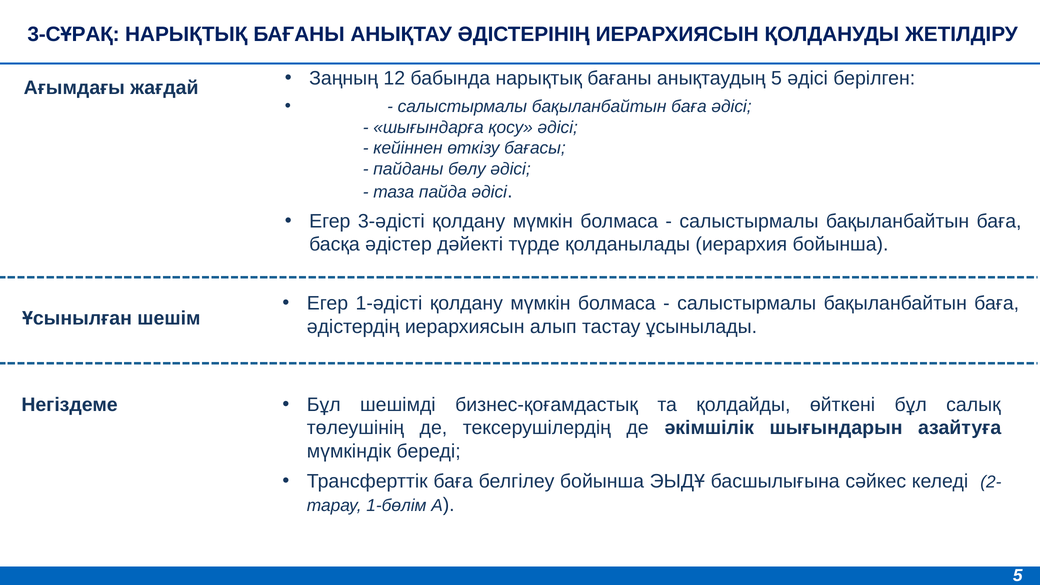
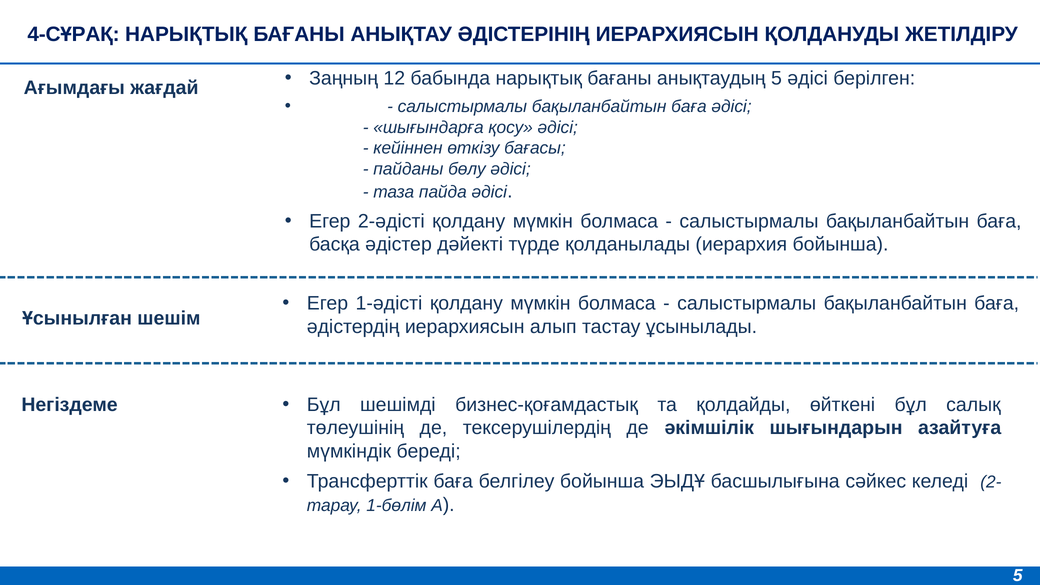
3-СҰРАҚ: 3-СҰРАҚ -> 4-СҰРАҚ (74, 34)
3-әдісті: 3-әдісті -> 2-әдісті (391, 221)
